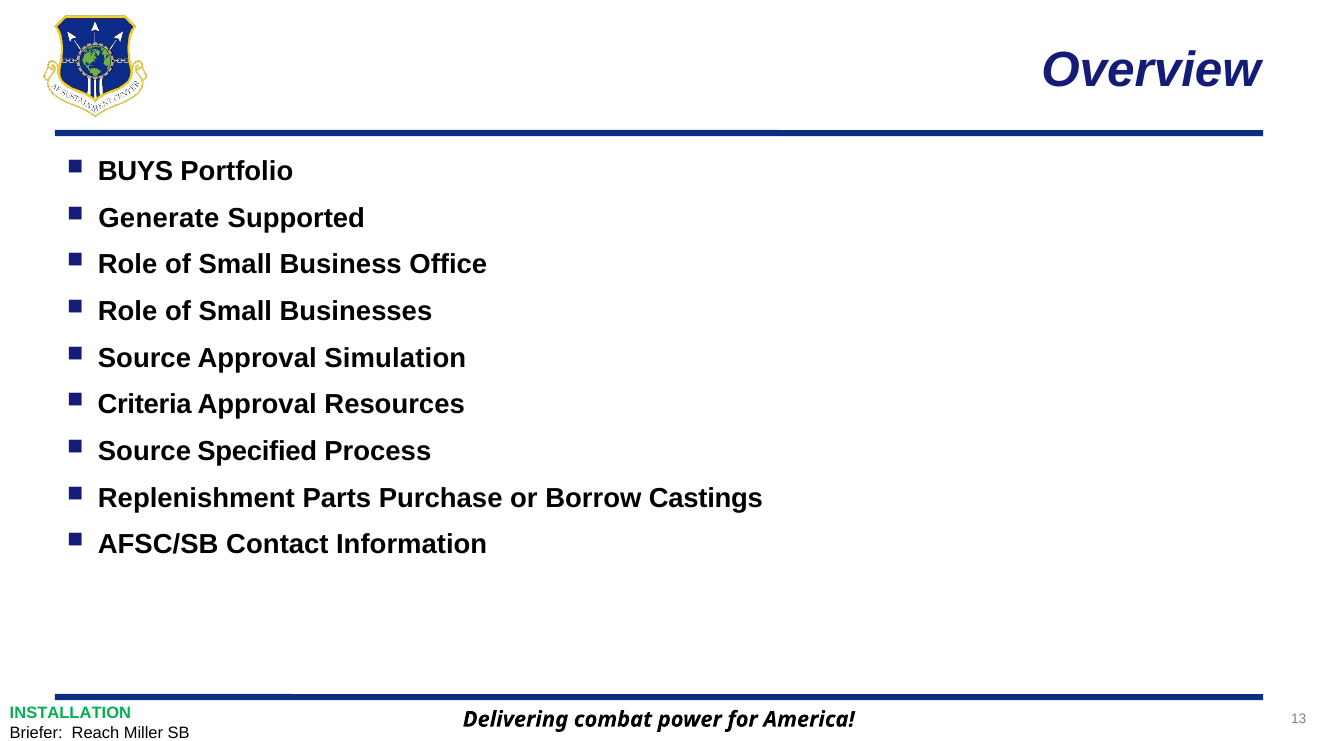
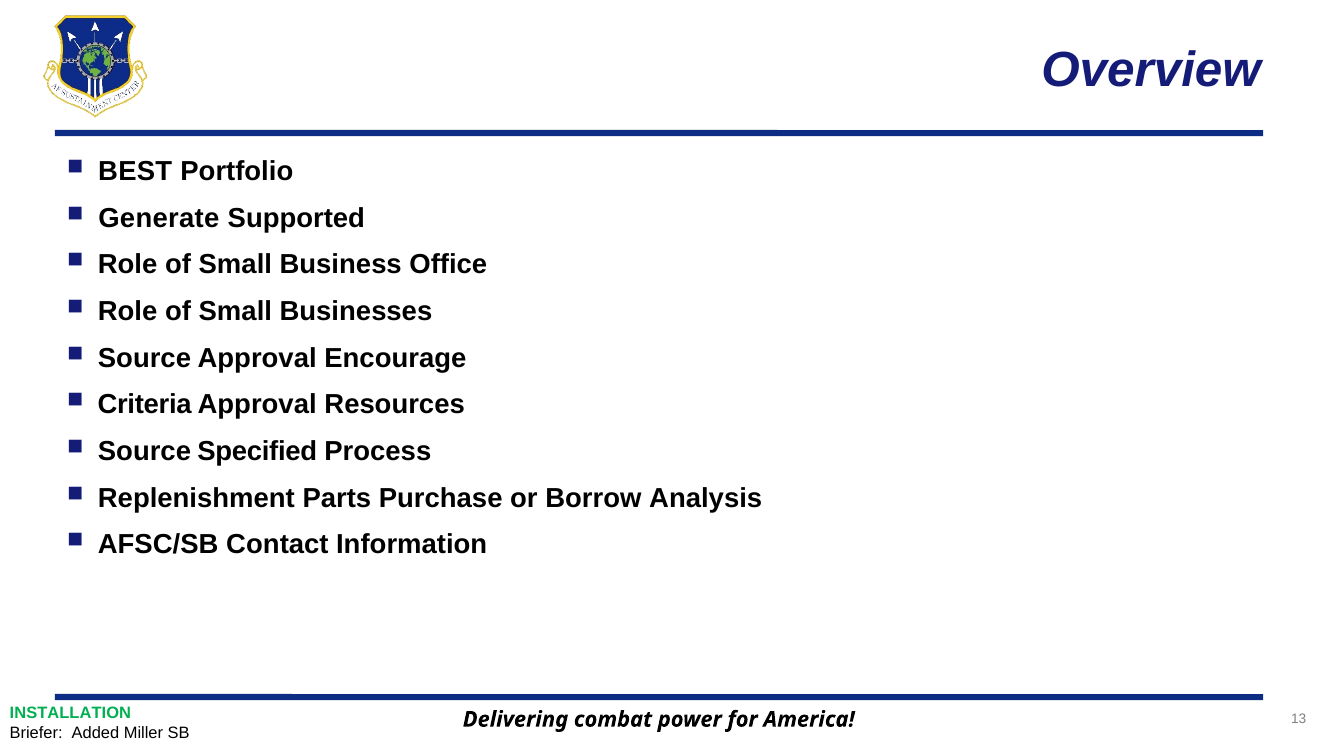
BUYS: BUYS -> BEST (135, 171)
Simulation: Simulation -> Encourage (395, 358)
Castings: Castings -> Analysis (706, 498)
Reach: Reach -> Added (95, 733)
